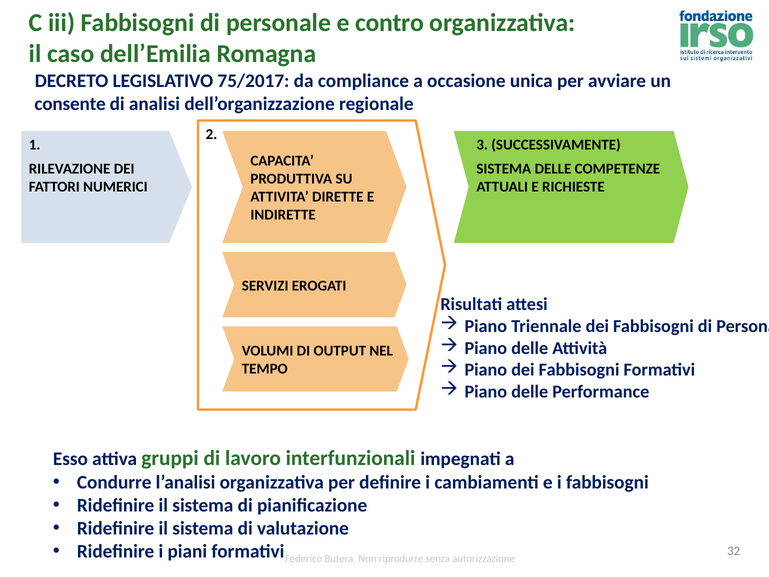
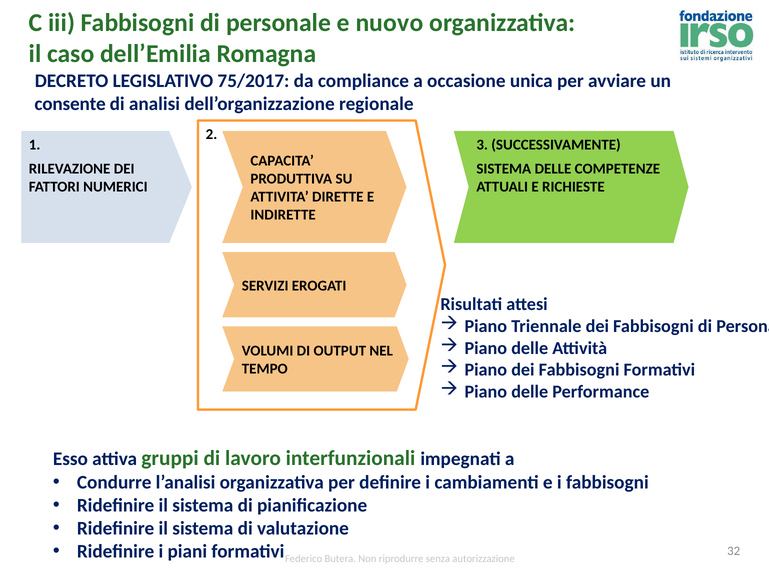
contro: contro -> nuovo (389, 23)
